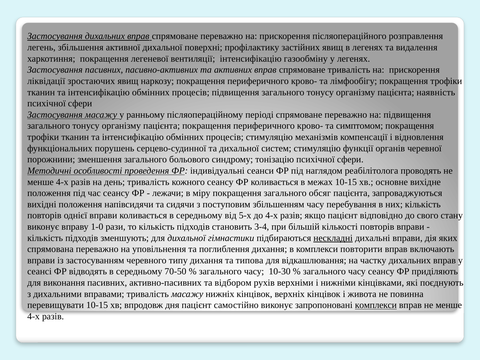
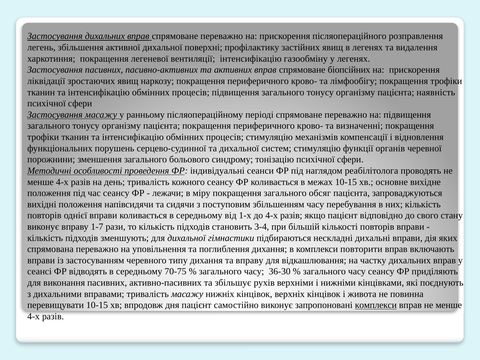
спрямоване тривалість: тривалість -> біопсійних (349, 70)
симптомом: симптомом -> визначенні (359, 126)
5-х: 5-х -> 1-х (245, 216)
1-0: 1-0 -> 1-7 (97, 227)
нескладні underline: present -> none (333, 238)
та типова: типова -> вправу (250, 260)
70-50: 70-50 -> 70-75 (175, 272)
10-30: 10-30 -> 36-30 (280, 272)
відбором: відбором -> збільшує (233, 283)
